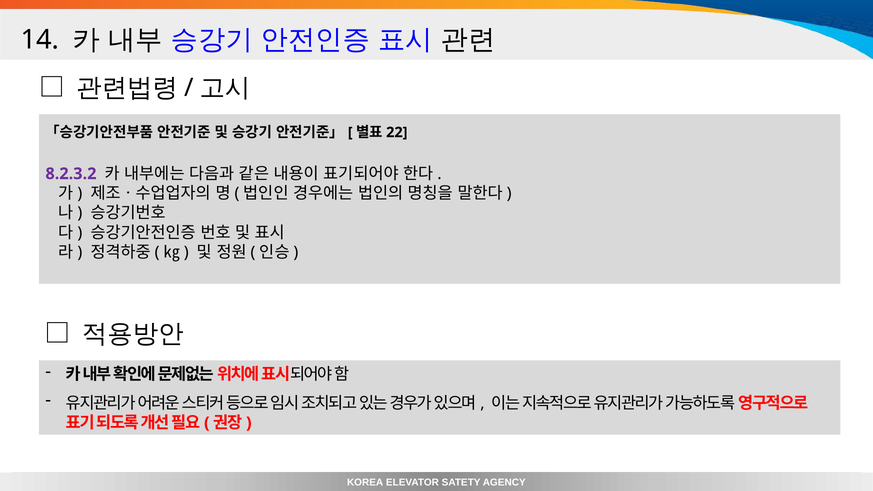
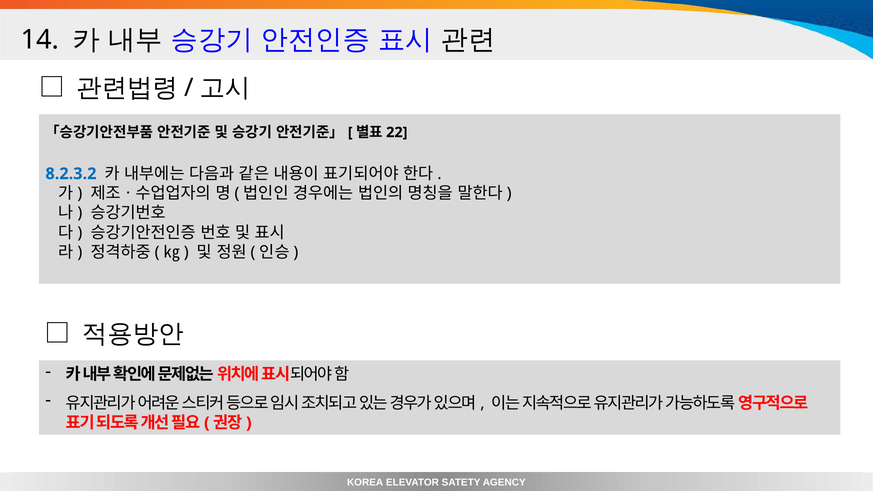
8.2.3.2 colour: purple -> blue (71, 174)
